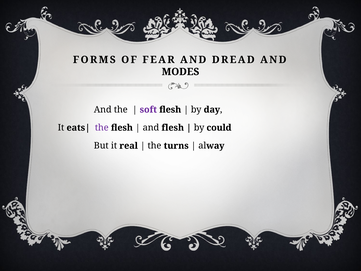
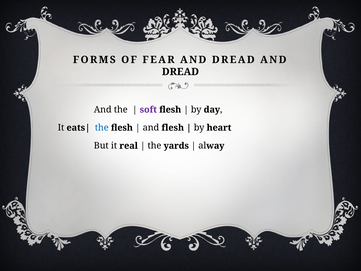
MODES: MODES -> DREAD (180, 72)
the colour: purple -> blue (102, 128)
could: could -> heart (219, 128)
turns: turns -> yards (176, 146)
